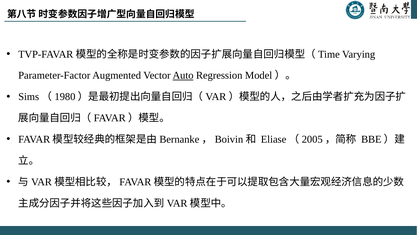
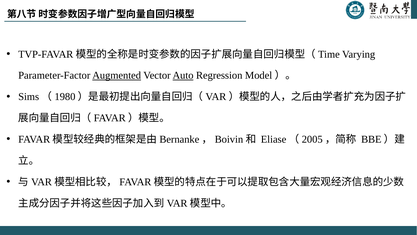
Augmented underline: none -> present (117, 75)
